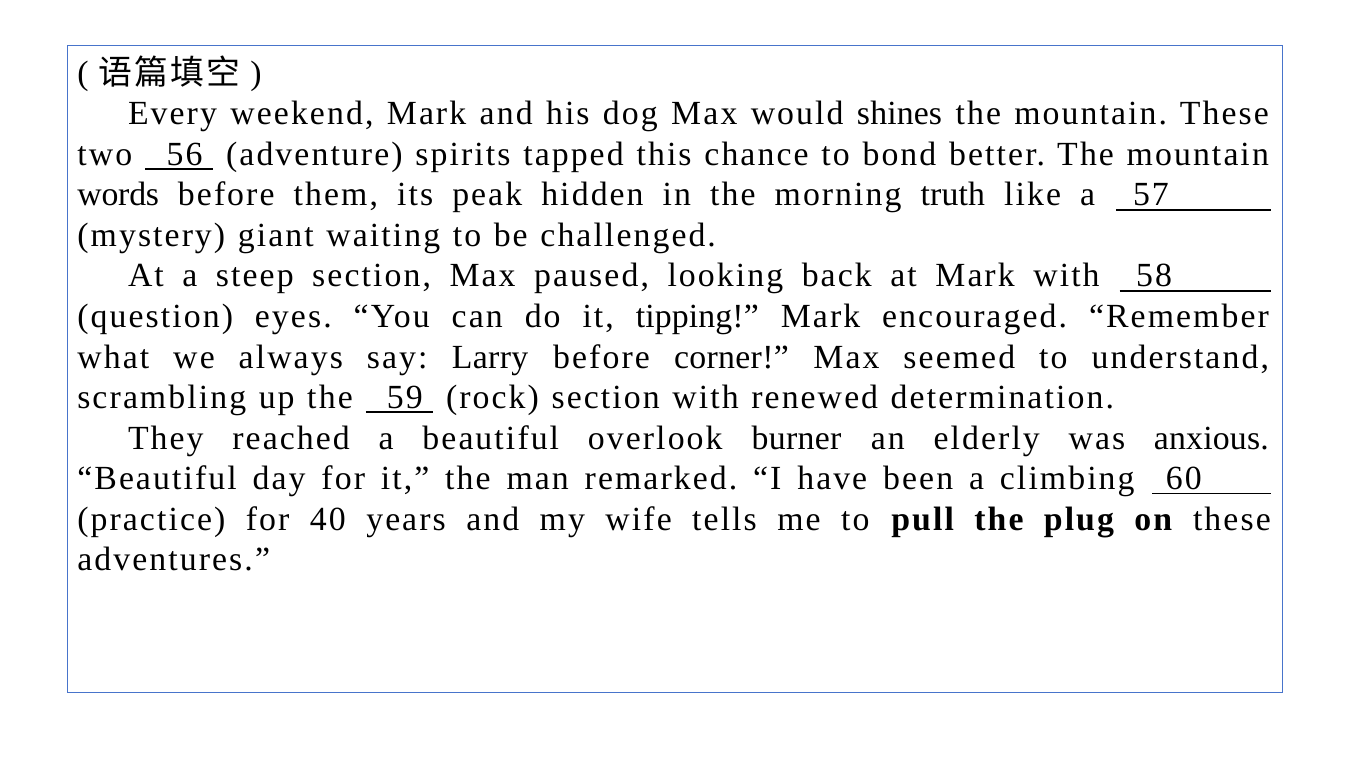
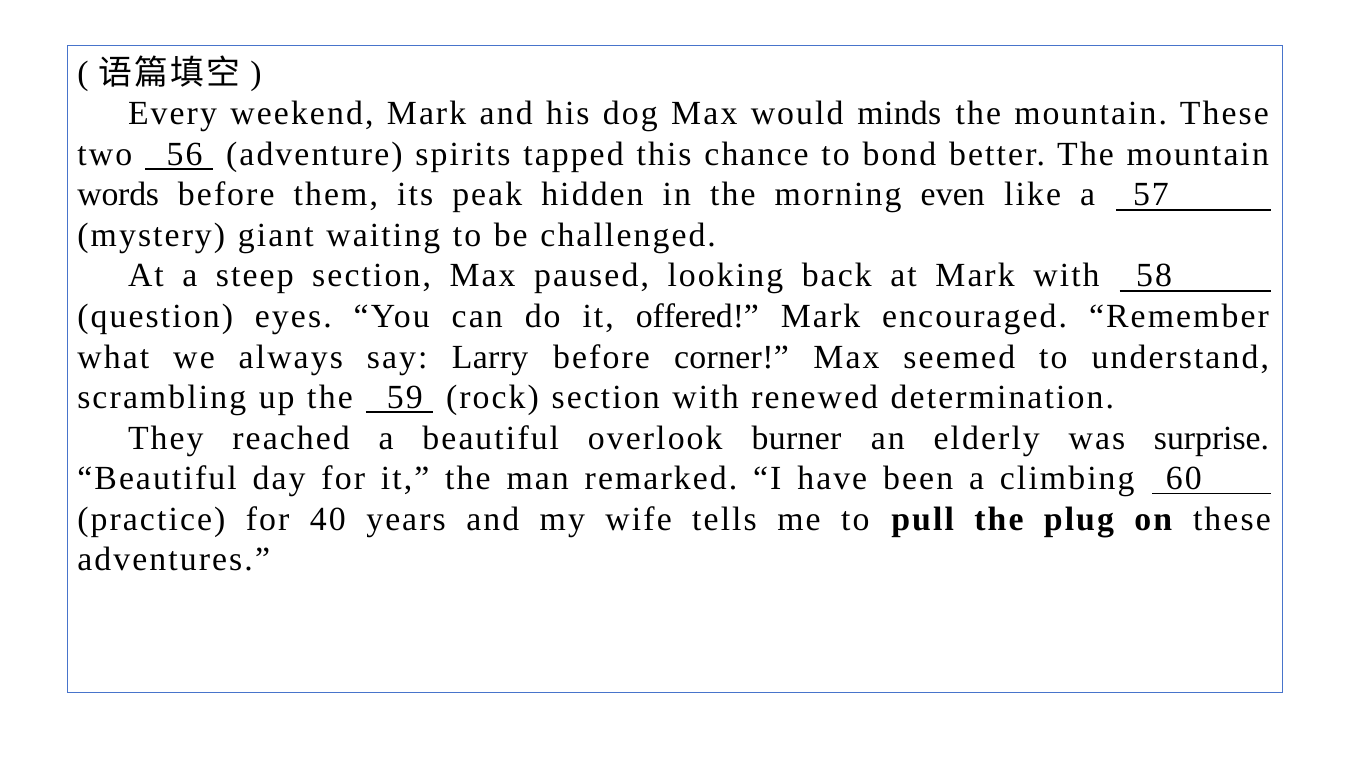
shines: shines -> minds (899, 114)
truth: truth -> even (953, 195)
tipping: tipping -> offered (697, 316)
anxious: anxious -> surprise (1212, 438)
